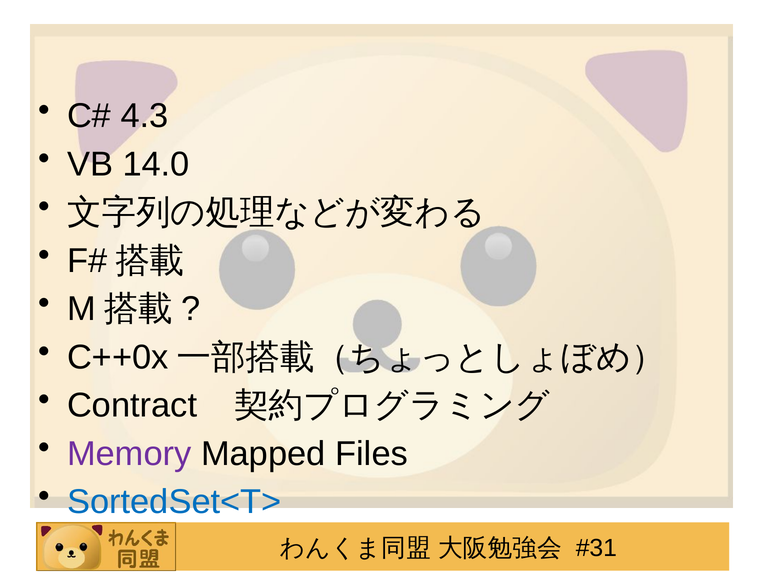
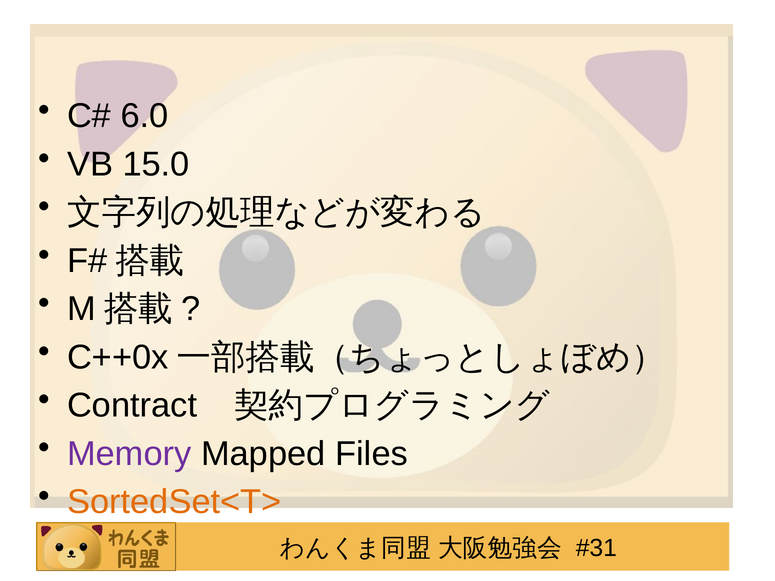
4.3: 4.3 -> 6.0 (145, 116)
14.0: 14.0 -> 15.0 (156, 164)
SortedSet<T> colour: blue -> orange (174, 502)
